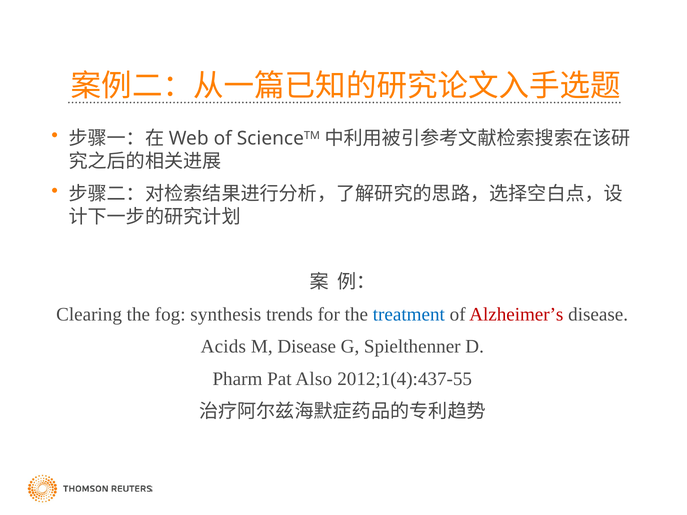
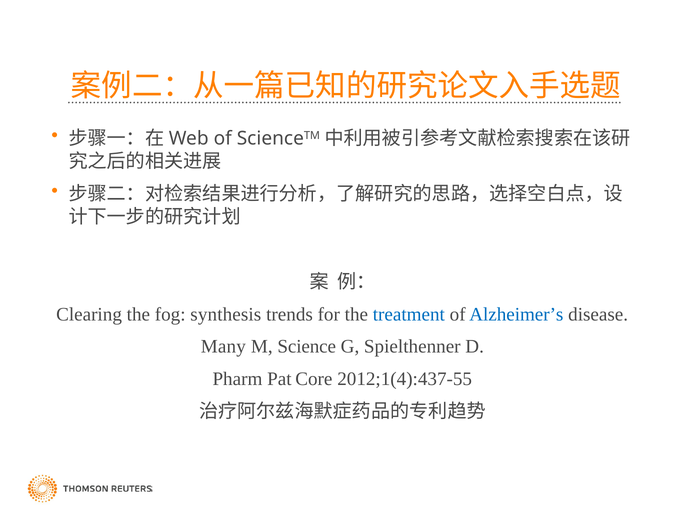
Alzheimer’s colour: red -> blue (516, 314)
Acids: Acids -> Many (223, 347)
M Disease: Disease -> Science (307, 347)
Also: Also -> Core (314, 379)
